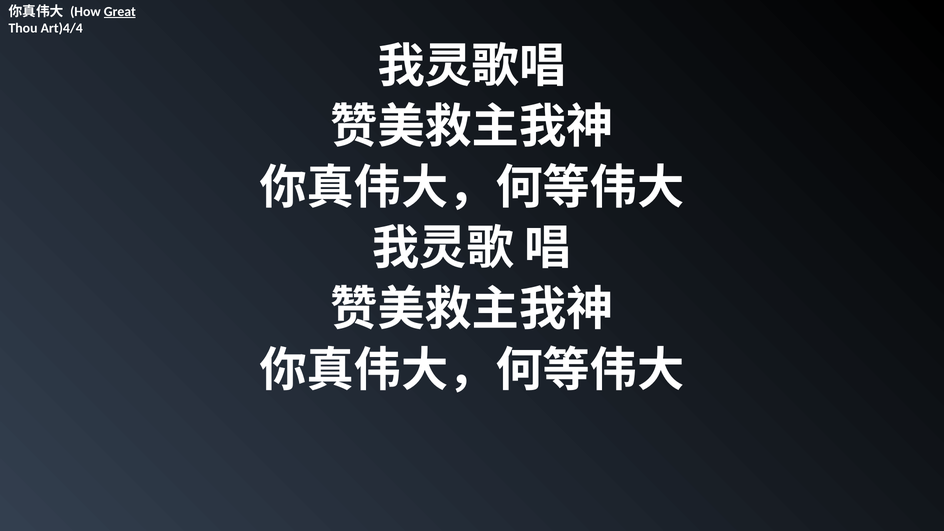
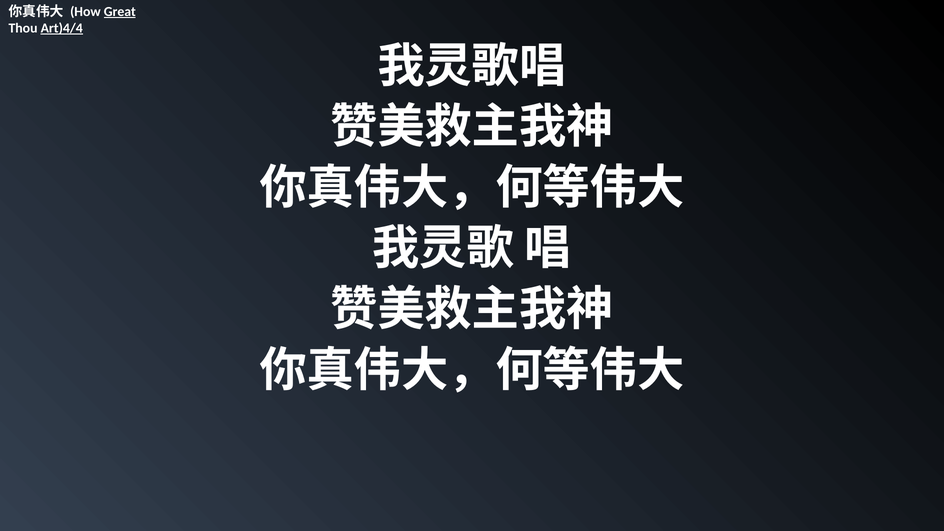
Art)4/4 underline: none -> present (62, 28)
